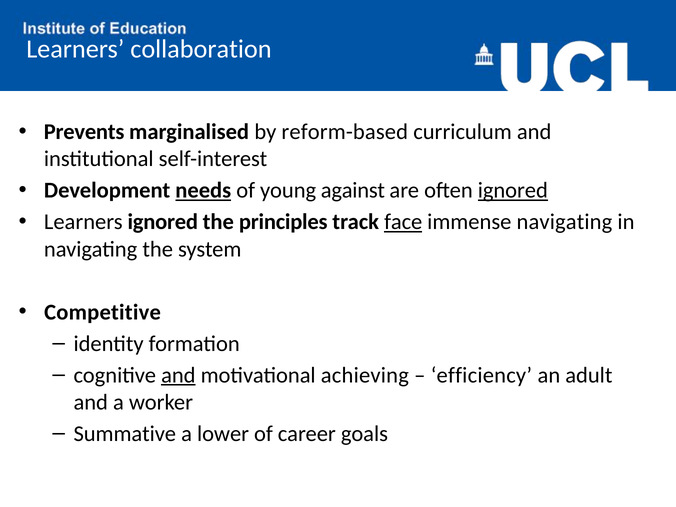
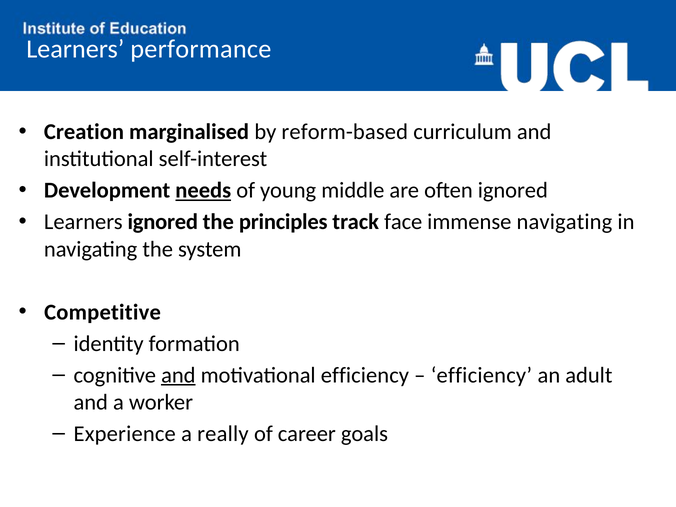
collaboration: collaboration -> performance (201, 49)
Prevents: Prevents -> Creation (84, 132)
against: against -> middle (353, 190)
ignored underline: present -> none (513, 190)
face underline: present -> none (403, 222)
motivational achieving: achieving -> efficiency (365, 375)
Summative: Summative -> Experience (125, 434)
lower: lower -> really (223, 434)
